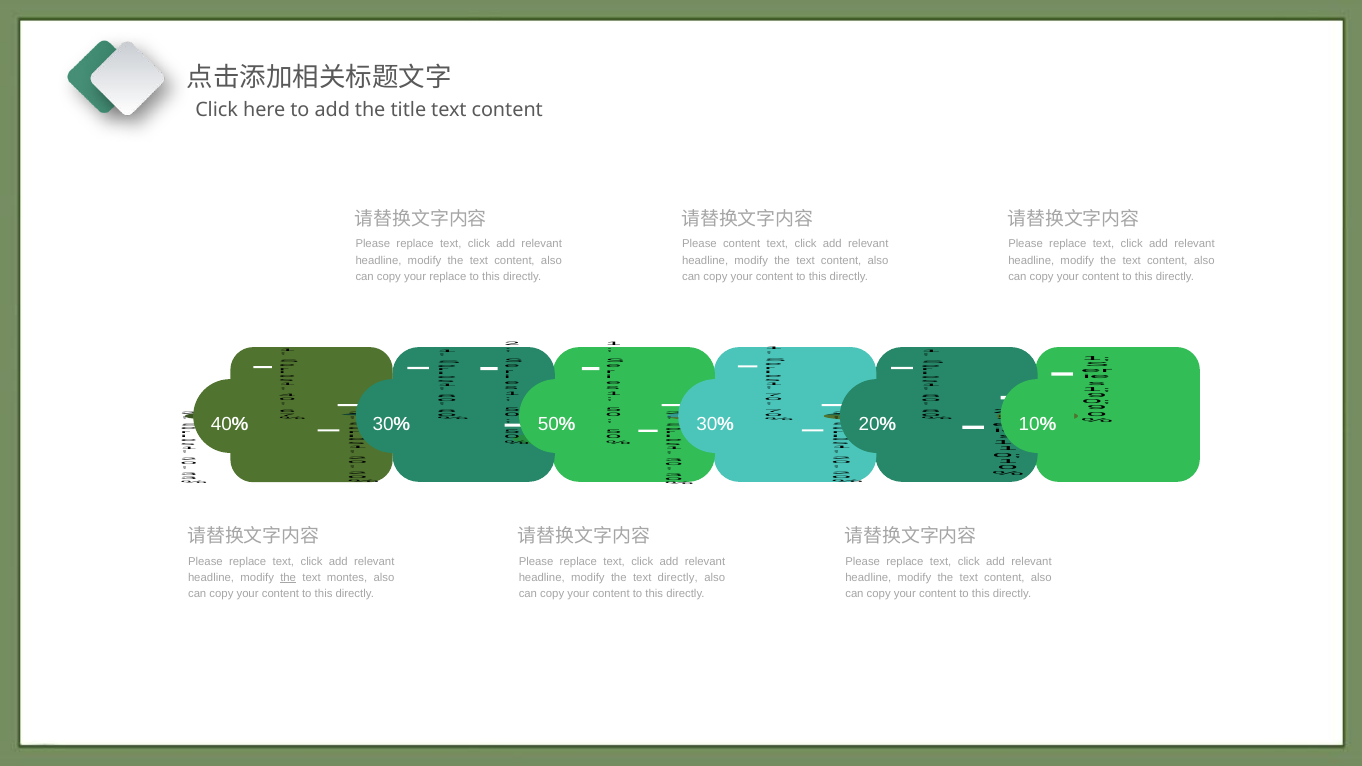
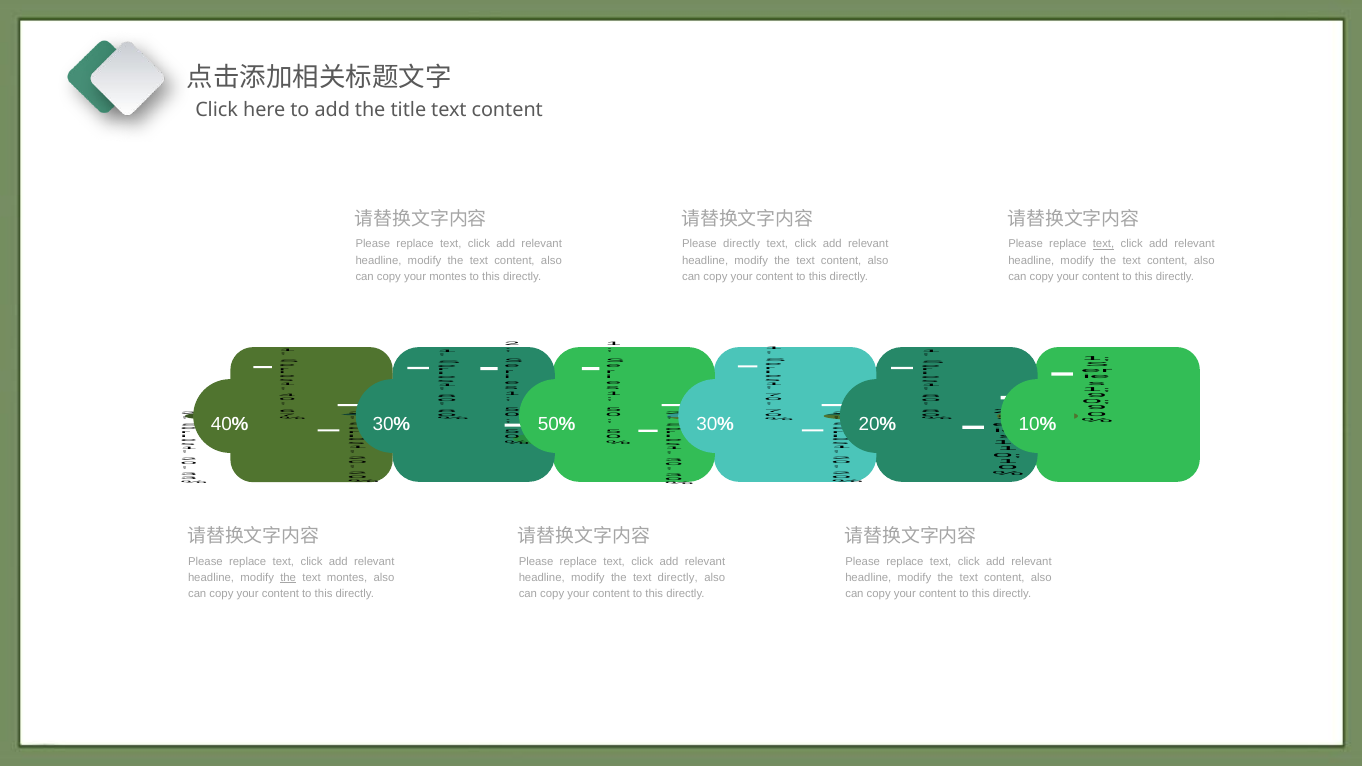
Please content: content -> directly (742, 244)
text underline: none -> present (1104, 244)
your replace: replace -> montes (448, 277)
